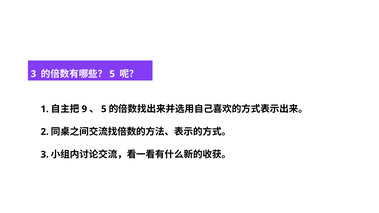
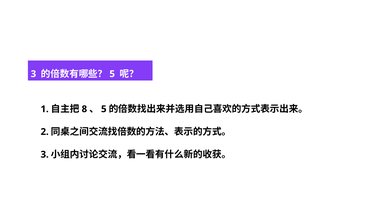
9: 9 -> 8 (84, 109)
